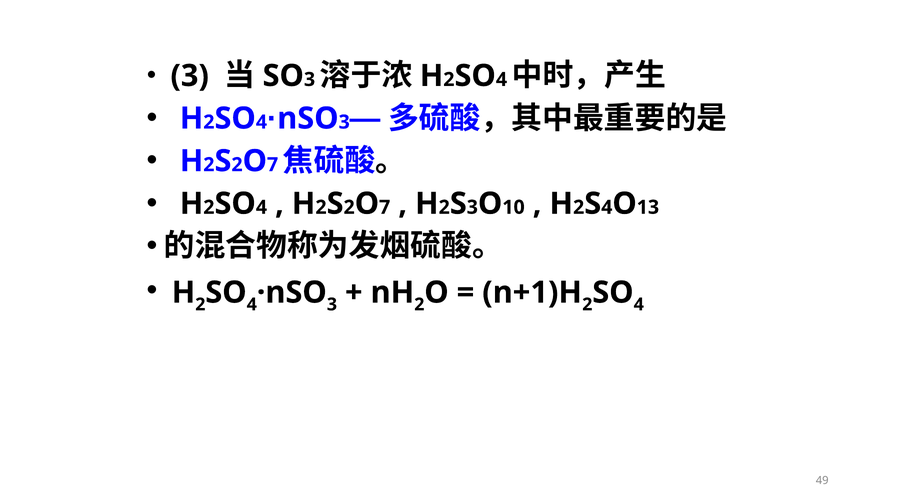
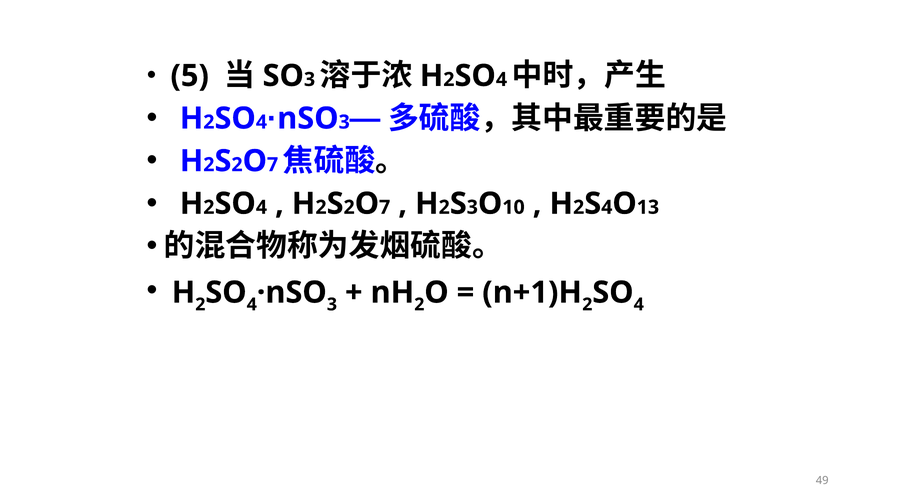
3: 3 -> 5 (190, 76)
